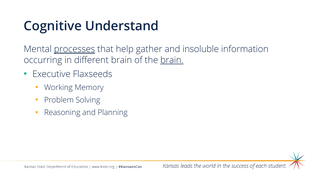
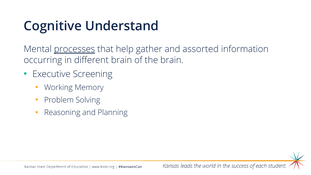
insoluble: insoluble -> assorted (201, 49)
brain underline: present -> none (172, 60)
Flaxseeds: Flaxseeds -> Screening (93, 74)
